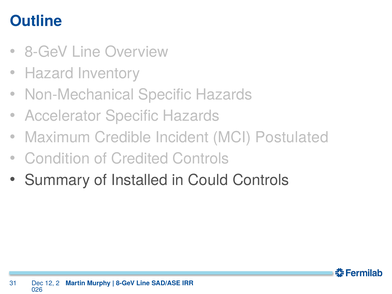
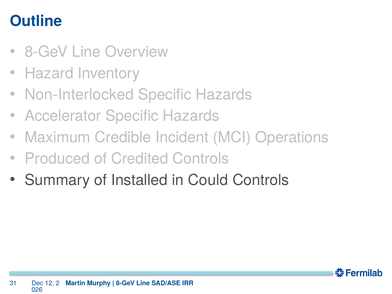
Non-Mechanical: Non-Mechanical -> Non-Interlocked (79, 95)
Postulated: Postulated -> Operations (292, 137)
Condition: Condition -> Produced (57, 159)
